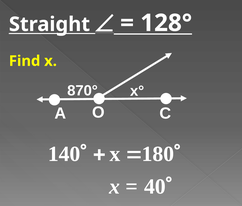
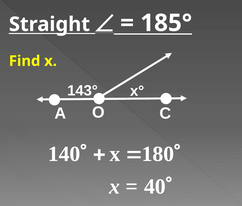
128°: 128° -> 185° (166, 23)
870°: 870° -> 143° (83, 90)
